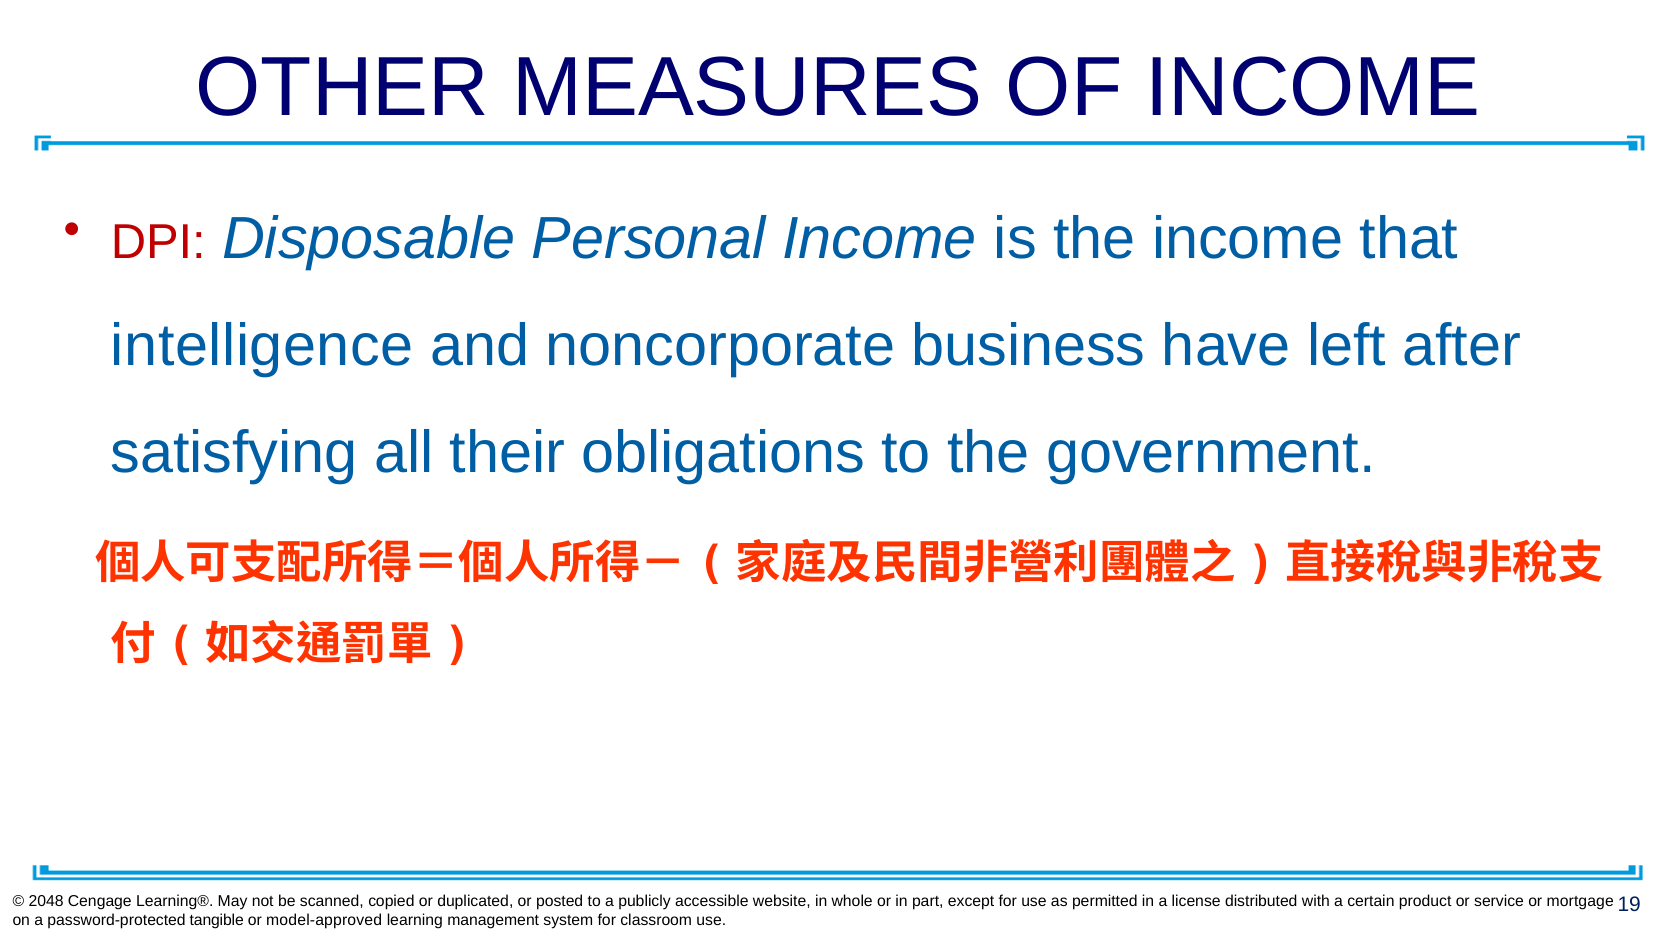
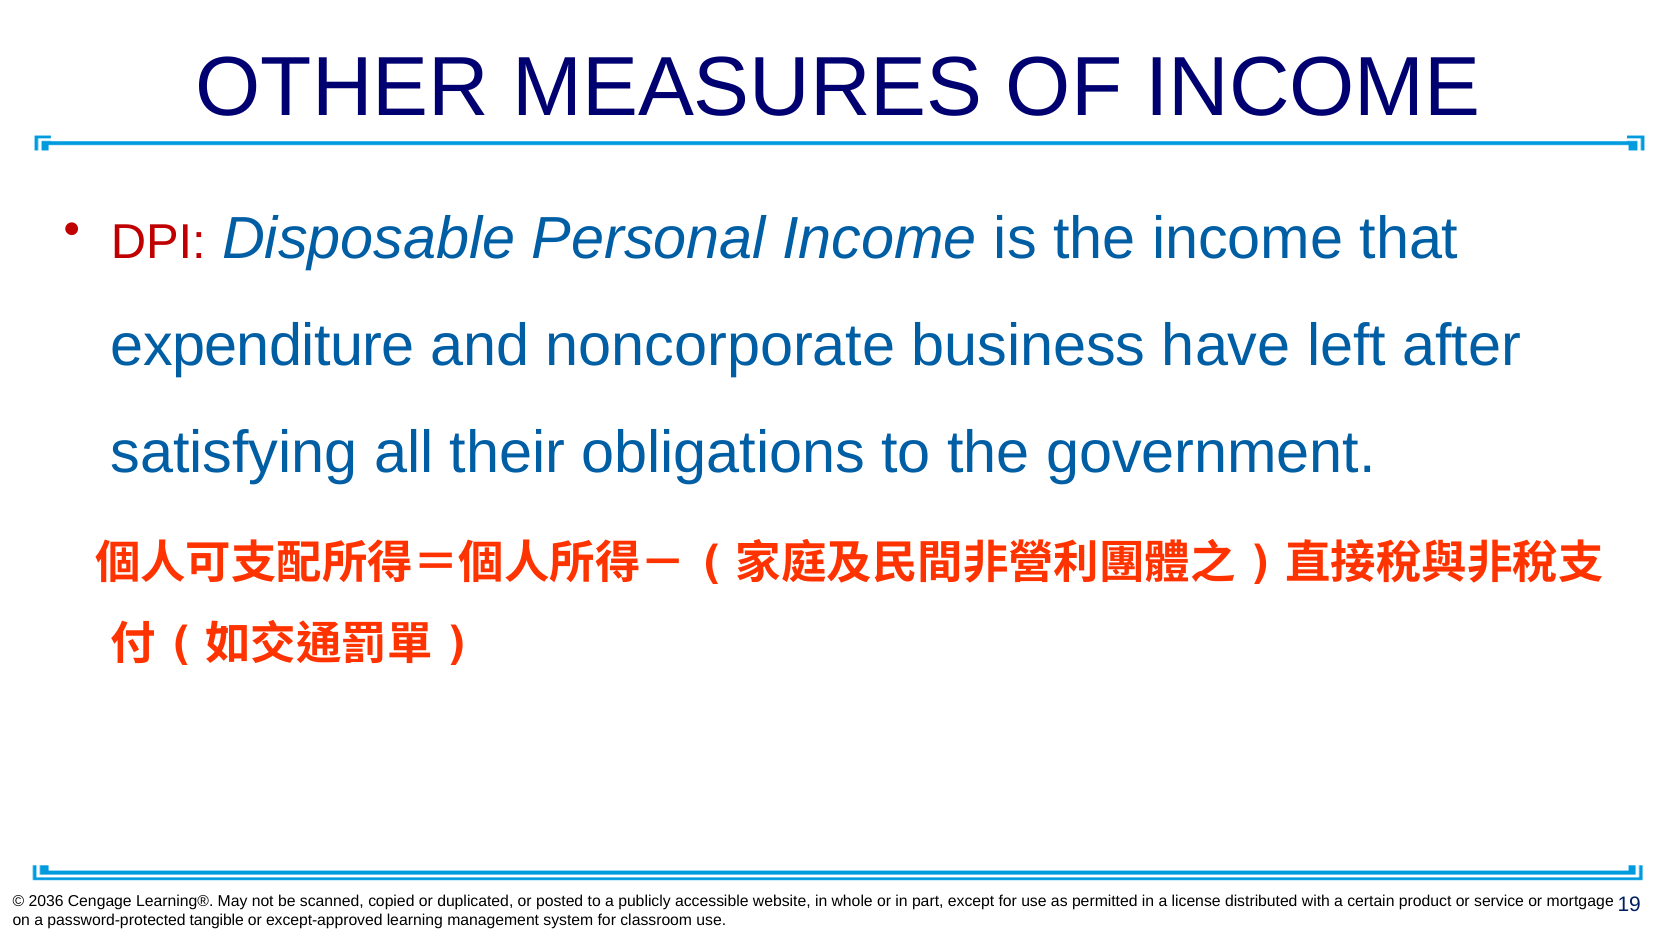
intelligence: intelligence -> expenditure (263, 346)
2048: 2048 -> 2036 (46, 901)
model-approved: model-approved -> except-approved (324, 920)
